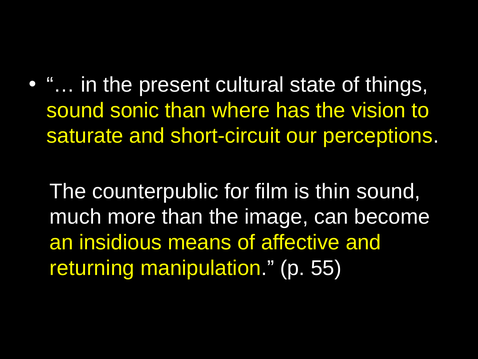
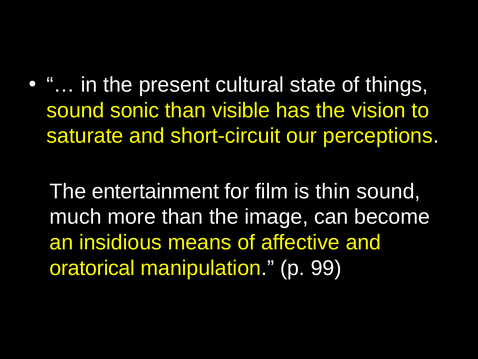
where: where -> visible (241, 110)
counterpublic: counterpublic -> entertainment (155, 191)
returning: returning -> oratorical (92, 268)
55: 55 -> 99 (326, 268)
